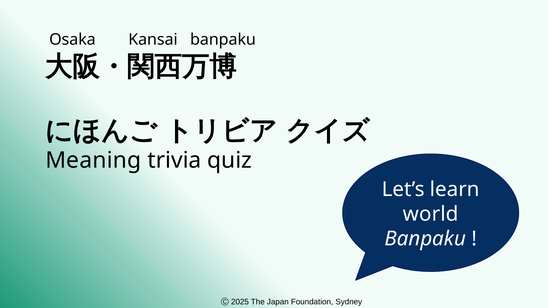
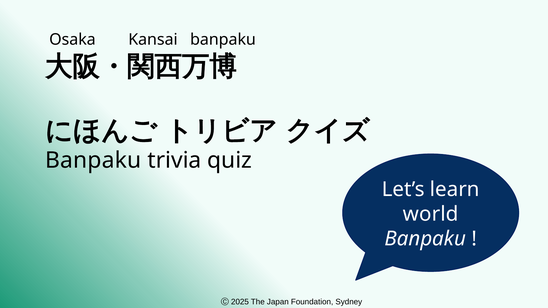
Meaning: Meaning -> Banpaku (93, 160)
